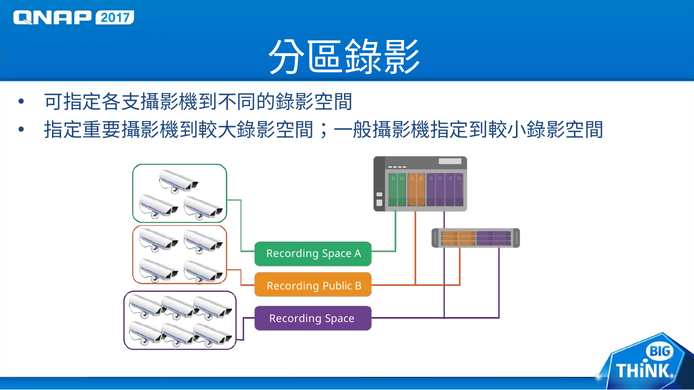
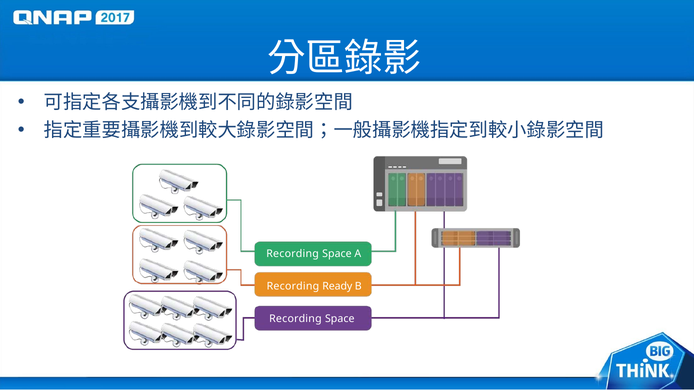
Public: Public -> Ready (337, 287)
